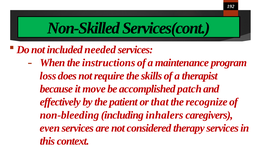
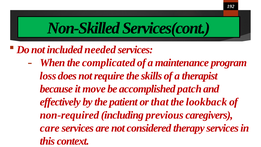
instructions: instructions -> complicated (109, 63)
recognize: recognize -> lookback (206, 102)
non-bleeding: non-bleeding -> non-required (69, 115)
inhalers: inhalers -> previous (165, 115)
even: even -> care (50, 128)
